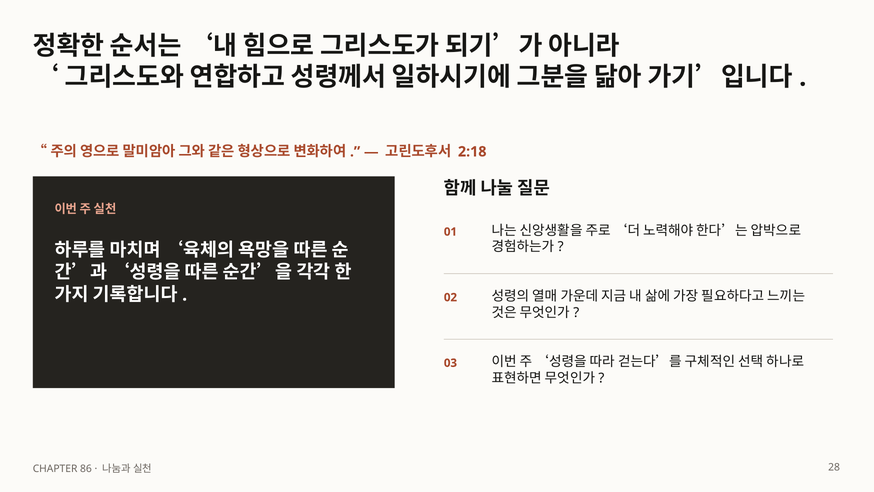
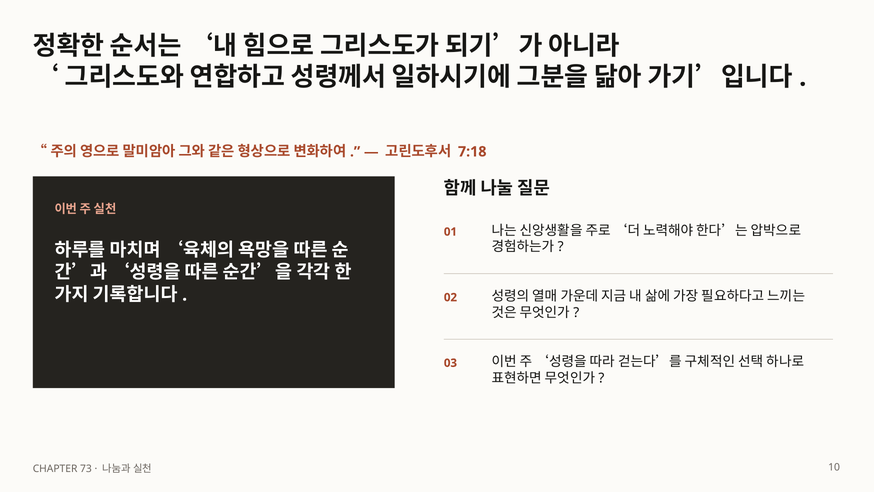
2:18: 2:18 -> 7:18 (472, 152)
86: 86 -> 73 (86, 468)
28: 28 -> 10 (834, 467)
